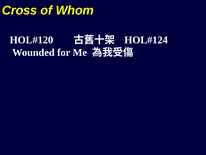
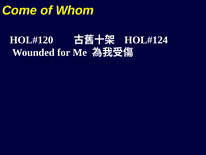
Cross: Cross -> Come (19, 10)
